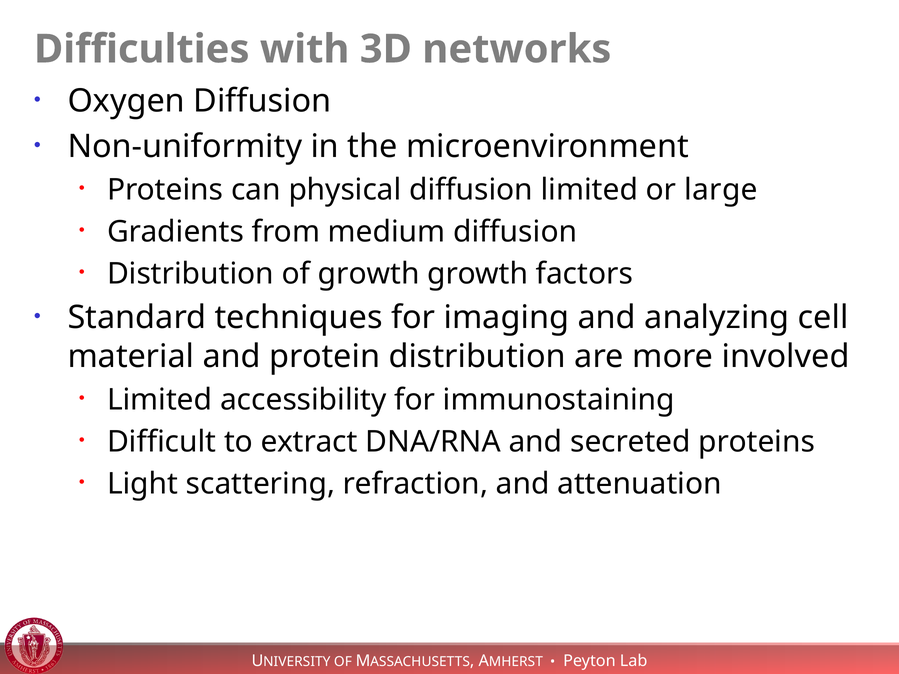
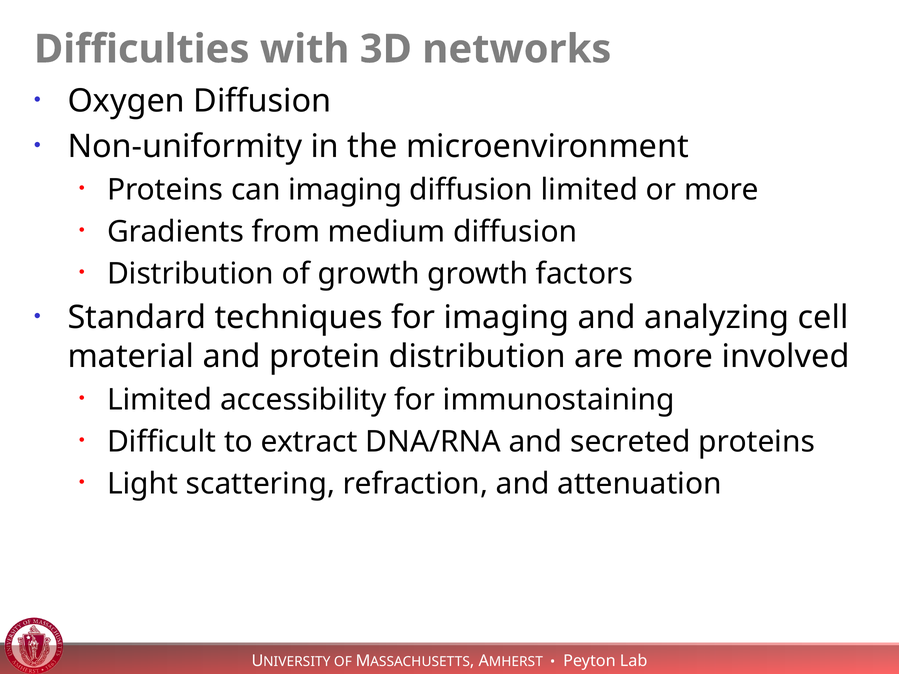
can physical: physical -> imaging (345, 190)
or large: large -> more (721, 190)
